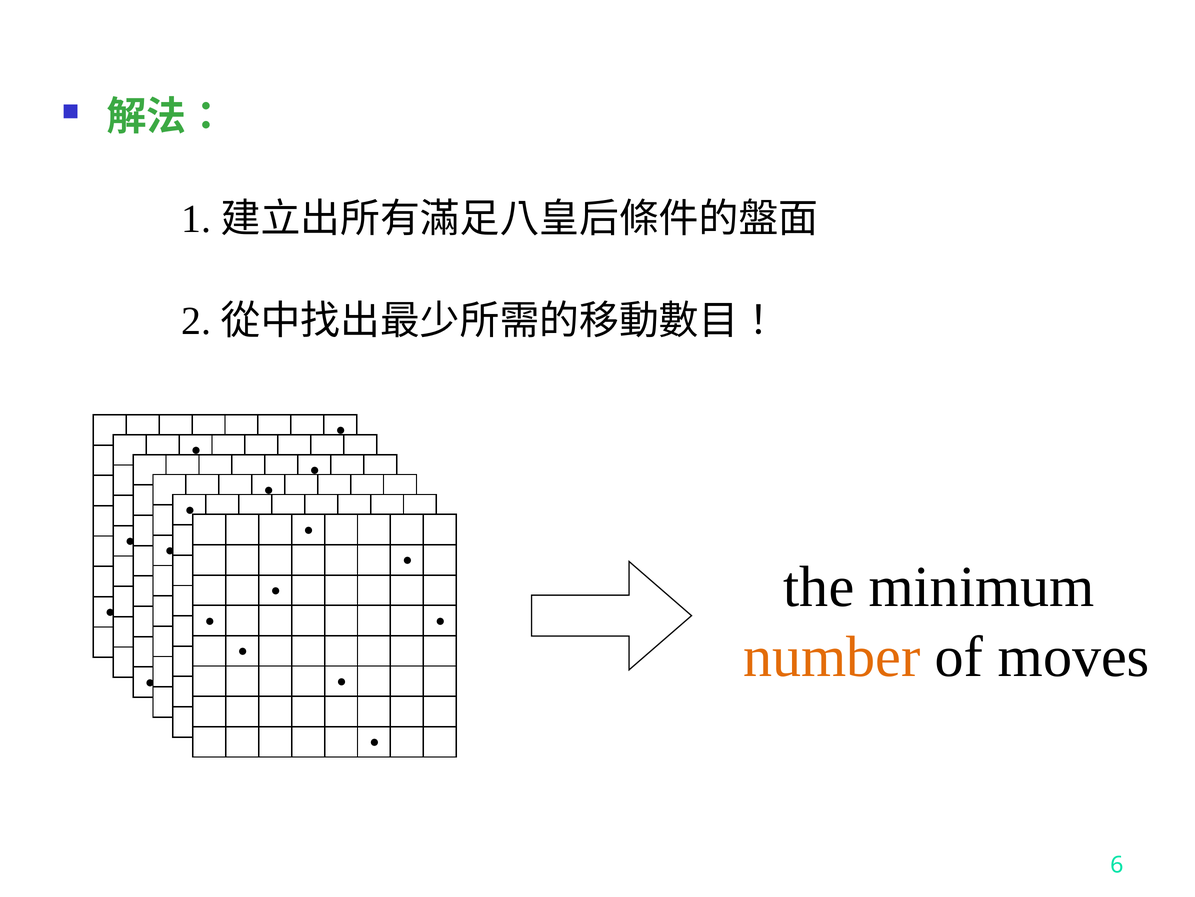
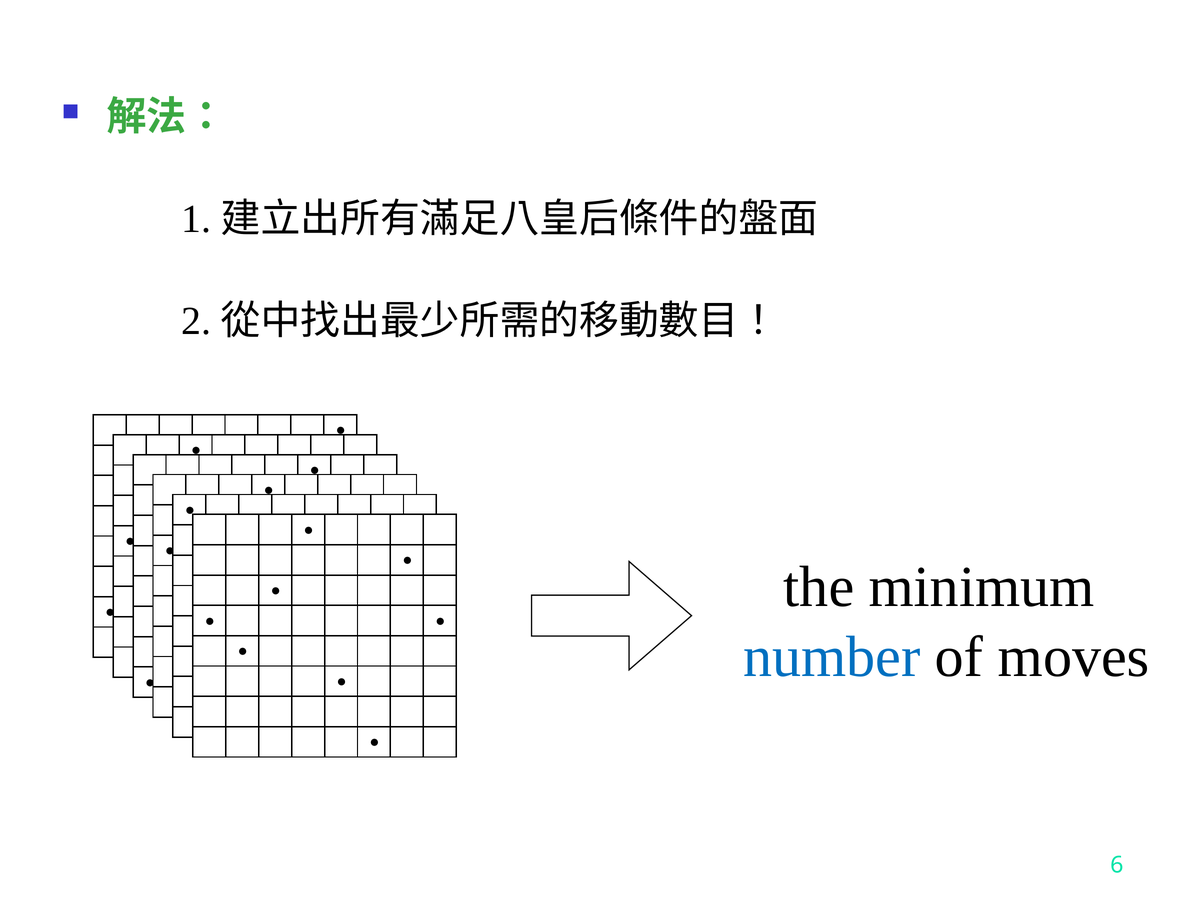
number colour: orange -> blue (832, 656)
